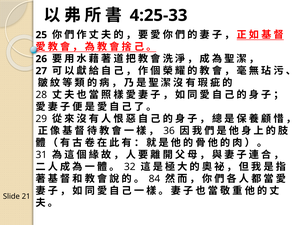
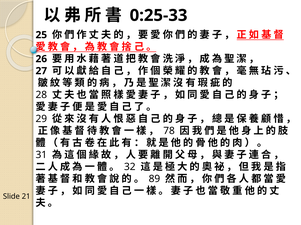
4:25-33: 4:25-33 -> 0:25-33 (159, 15)
36: 36 -> 78 (169, 131)
84: 84 -> 89 (154, 180)
